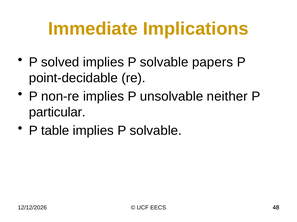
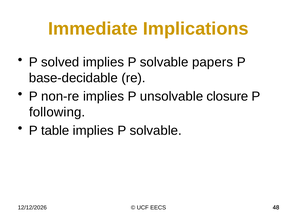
point-decidable: point-decidable -> base-decidable (73, 78)
neither: neither -> closure (227, 97)
particular: particular -> following (57, 112)
